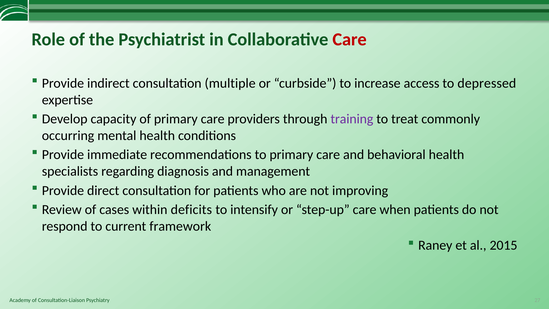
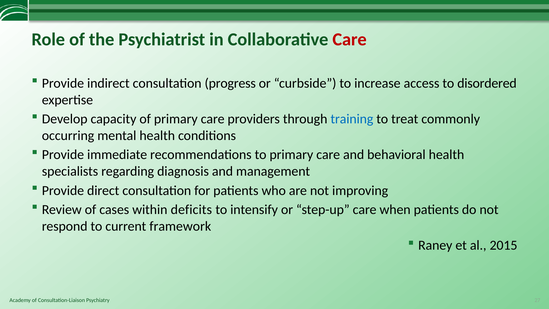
multiple: multiple -> progress (230, 83)
depressed: depressed -> disordered (487, 83)
training colour: purple -> blue (352, 119)
